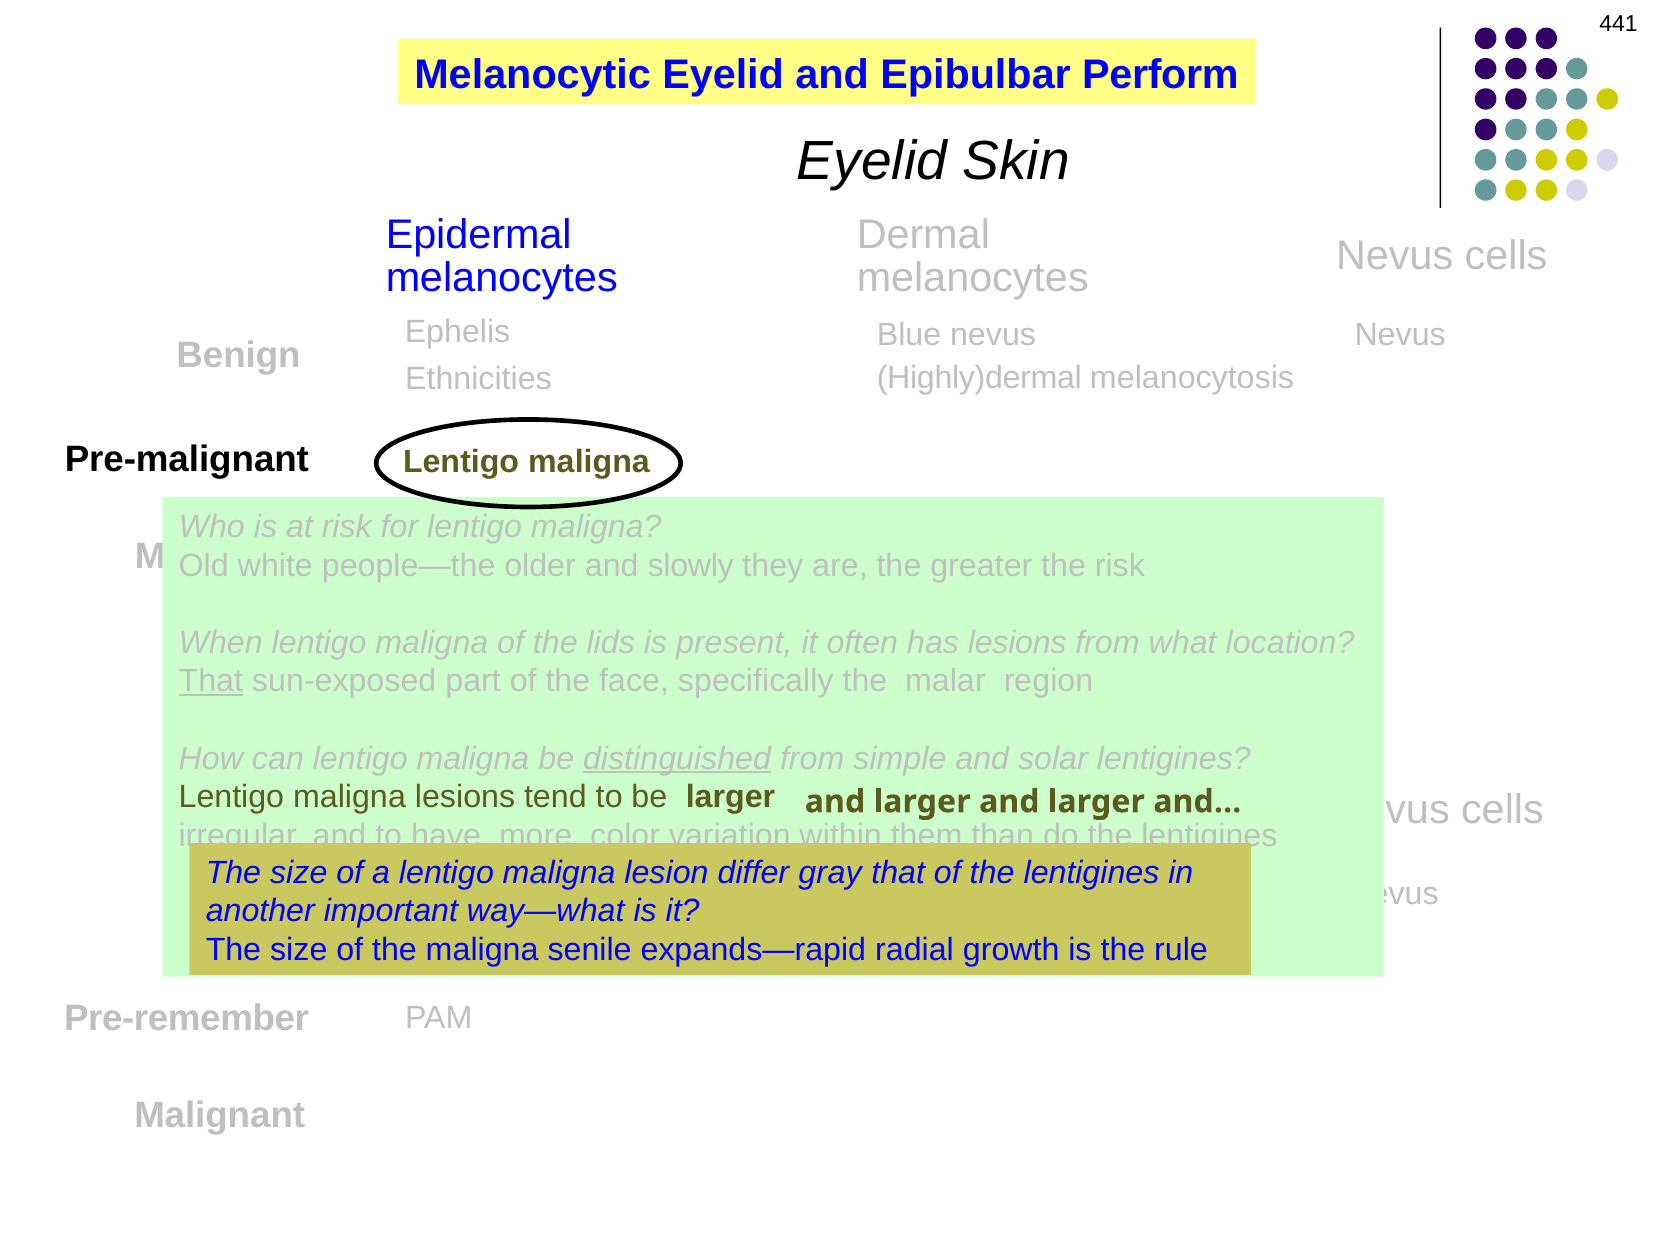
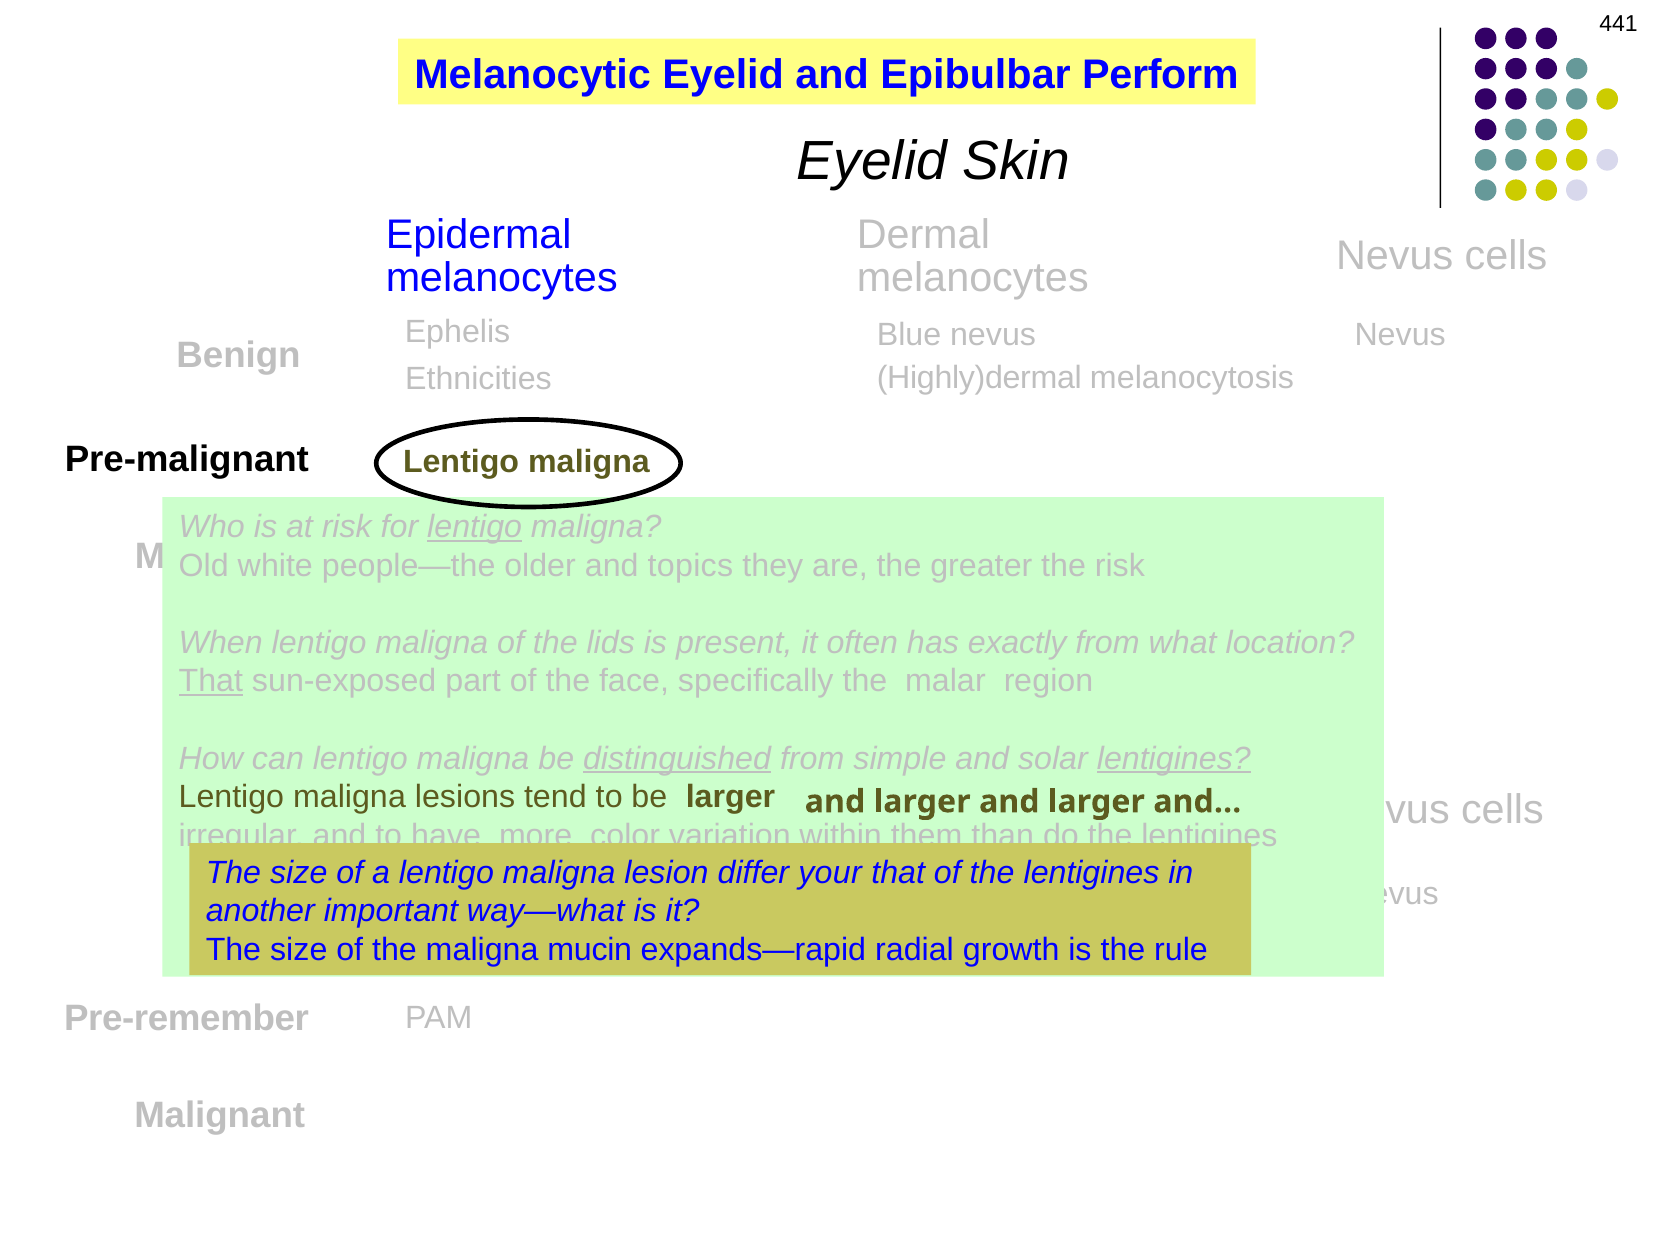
lentigo underline: none -> present (475, 527)
slowly: slowly -> topics (690, 566)
has lesions: lesions -> exactly (1017, 643)
lentigines underline: none -> present (1174, 759)
gray: gray -> your (830, 873)
senile: senile -> mucin (590, 950)
